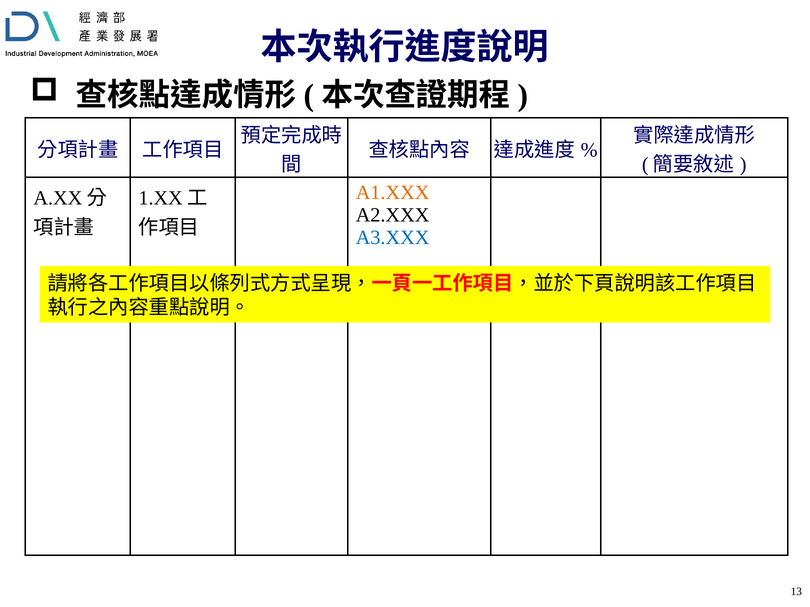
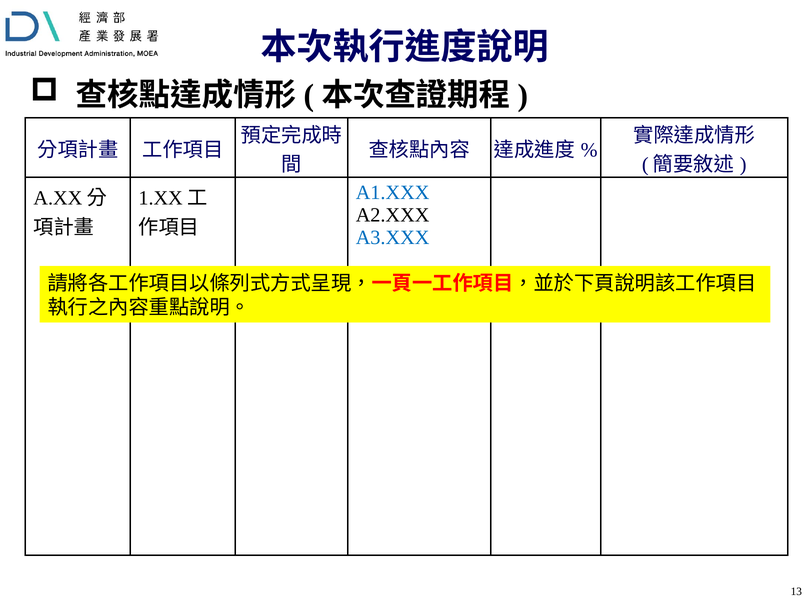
A1.XXX colour: orange -> blue (393, 193)
